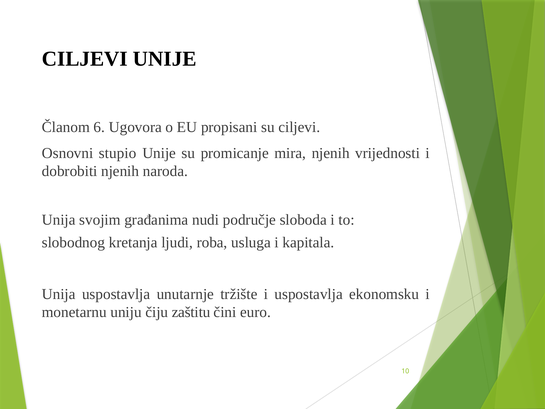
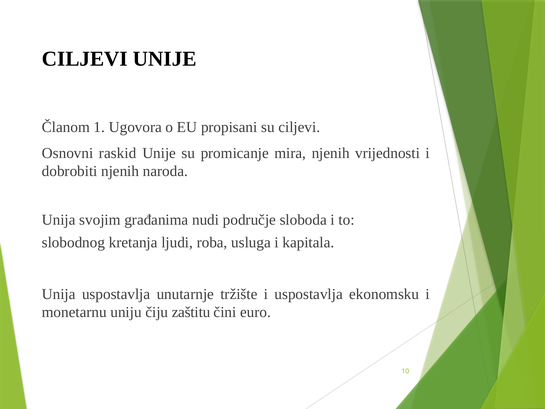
6: 6 -> 1 (99, 127)
stupio: stupio -> raskid (118, 153)
